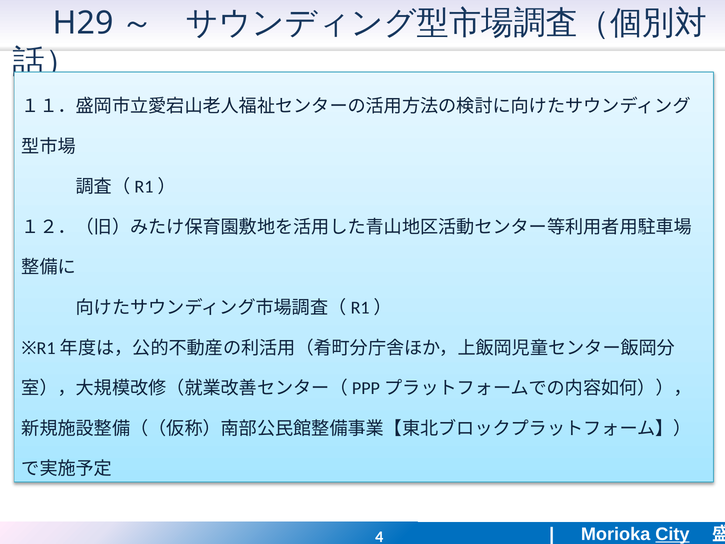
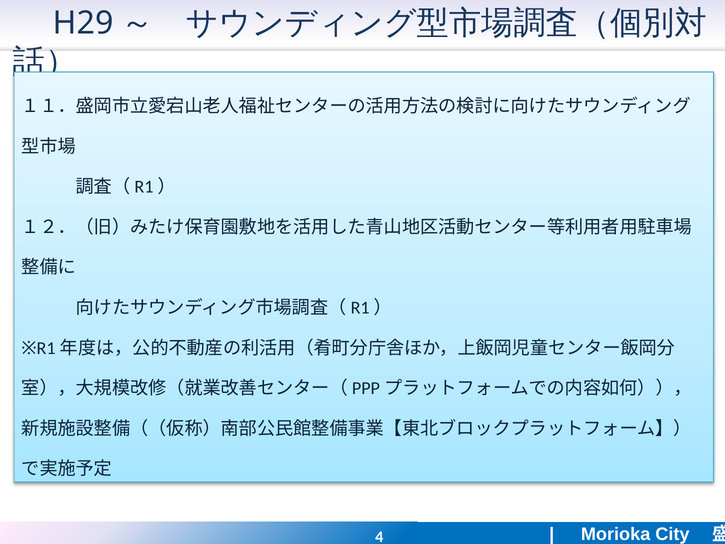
City underline: present -> none (672, 534)
